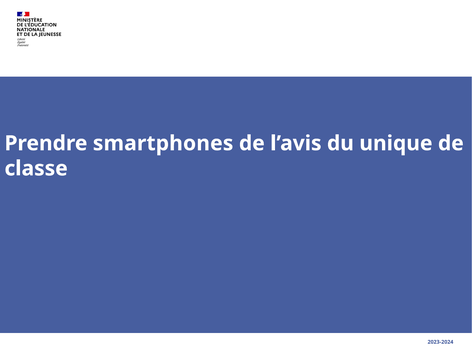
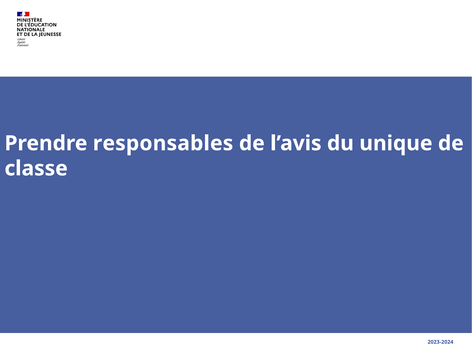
smartphones: smartphones -> responsables (163, 143)
